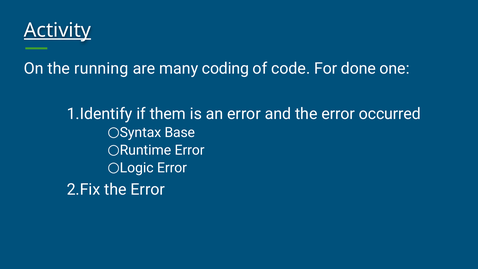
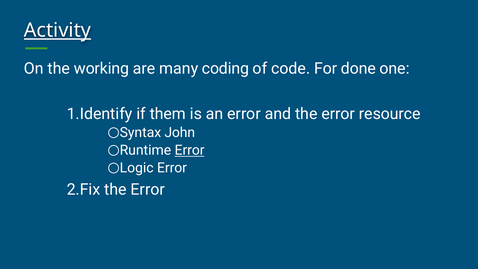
running: running -> working (102, 69)
occurred: occurred -> resource (390, 114)
Base: Base -> John (180, 132)
Error underline: none -> present (190, 150)
